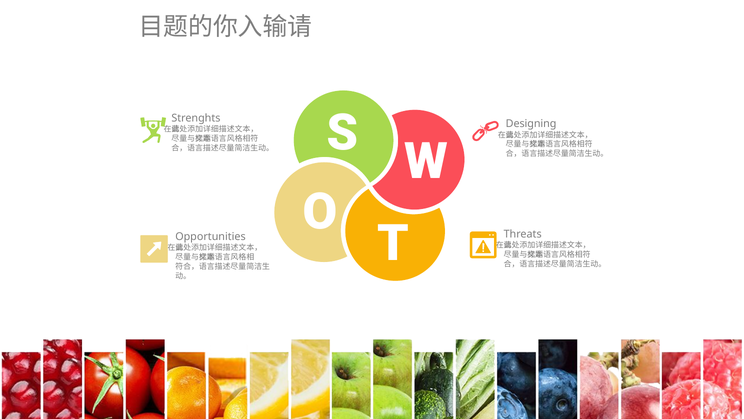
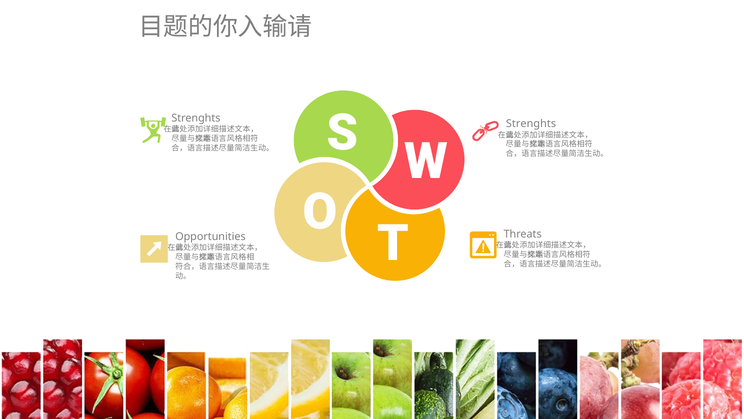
Designing: Designing -> Strenghts (531, 124)
